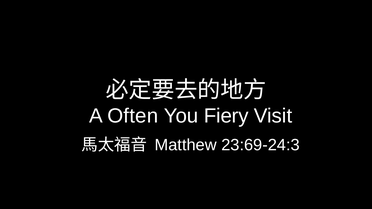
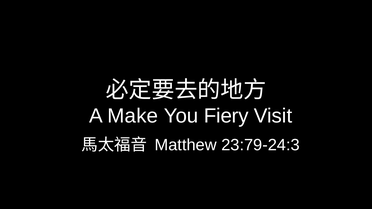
Often: Often -> Make (133, 116)
23:69-24:3: 23:69-24:3 -> 23:79-24:3 (261, 145)
